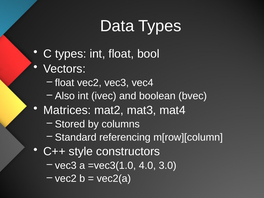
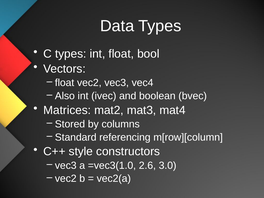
4.0: 4.0 -> 2.6 (147, 165)
